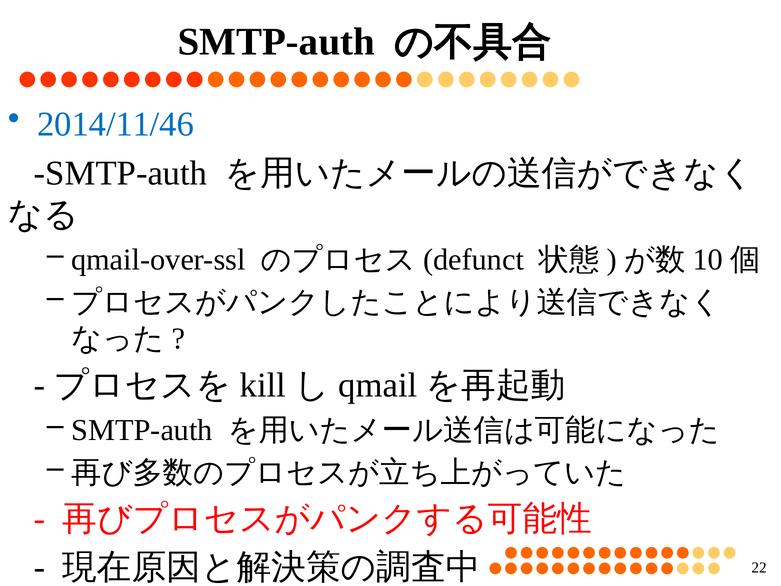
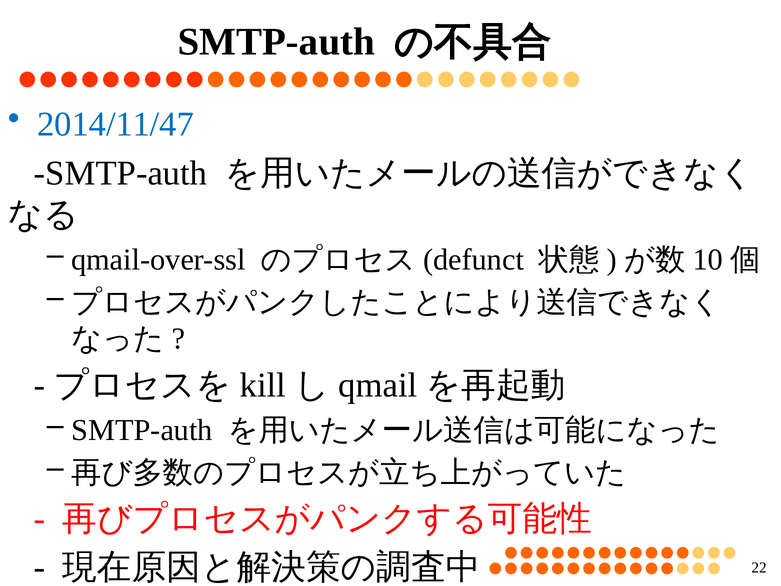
2014/11/46: 2014/11/46 -> 2014/11/47 (116, 124)
